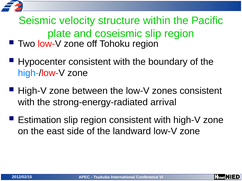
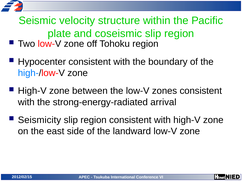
Estimation: Estimation -> Seismicity (40, 120)
